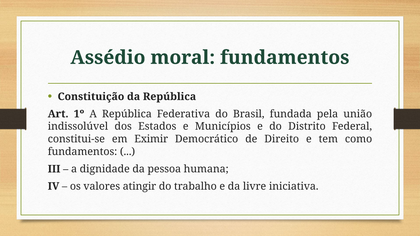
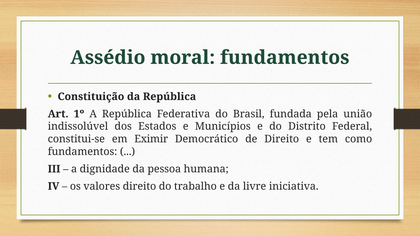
valores atingir: atingir -> direito (139, 186)
